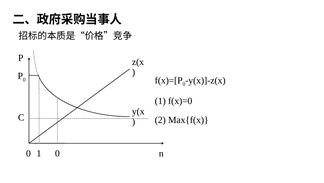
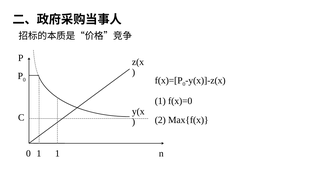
1 0: 0 -> 1 (57, 153)
